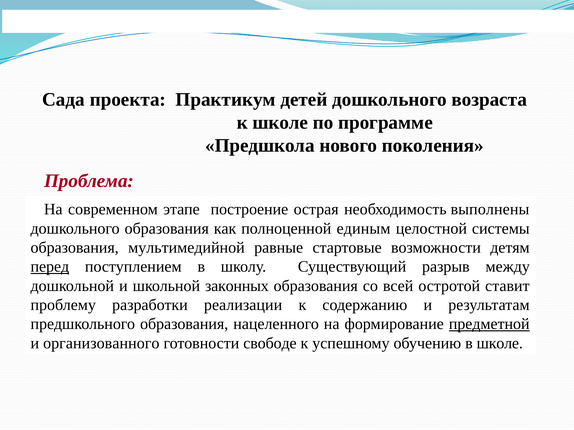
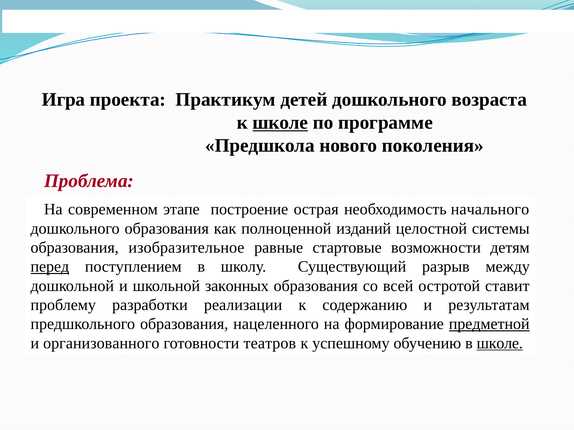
Сада: Сада -> Игра (64, 100)
школе underline: none -> present (280, 123)
выполнены: выполнены -> начального (490, 210)
единым: единым -> изданий (364, 229)
мультимедийной: мультимедийной -> изобразительное (186, 248)
свободе: свободе -> театров (270, 344)
школе underline: none -> present (500, 344)
